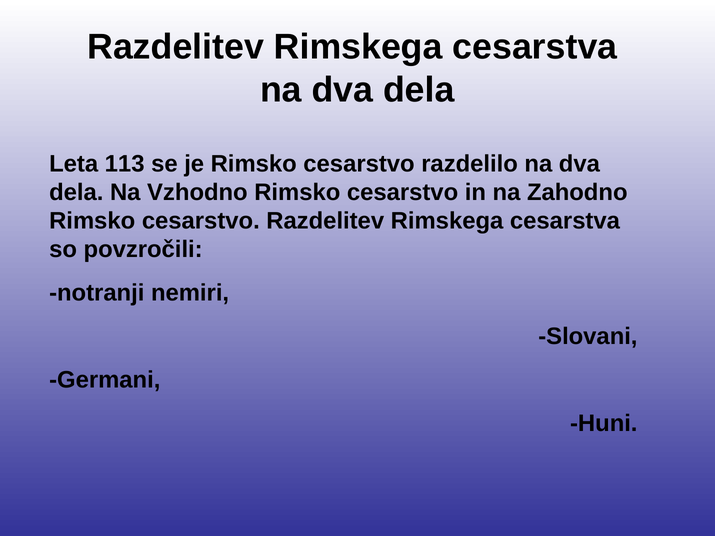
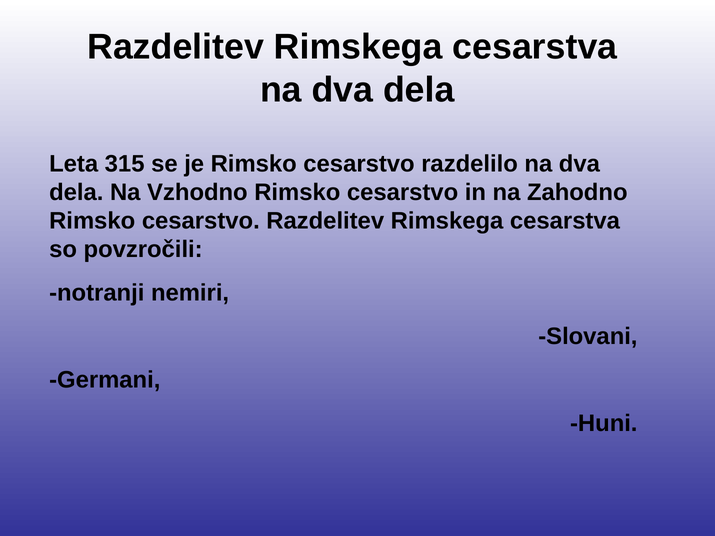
113: 113 -> 315 (125, 164)
